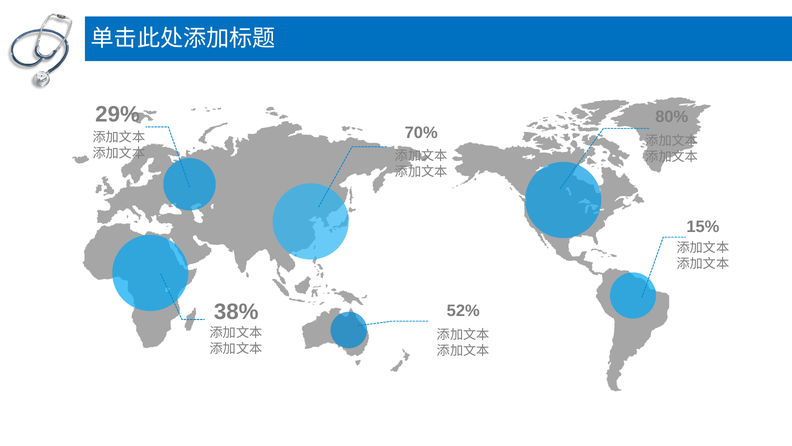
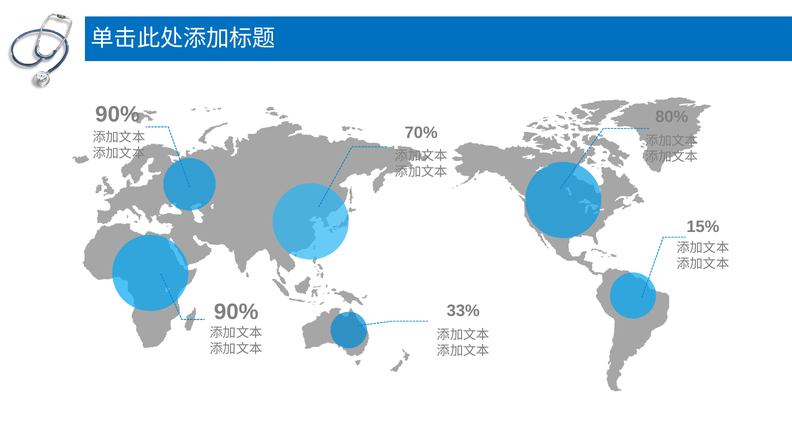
29%: 29% -> 90% (118, 114)
38%: 38% -> 90% (236, 311)
52%: 52% -> 33% (463, 310)
